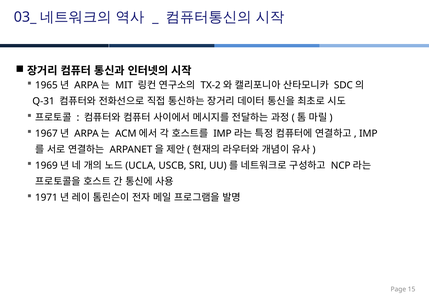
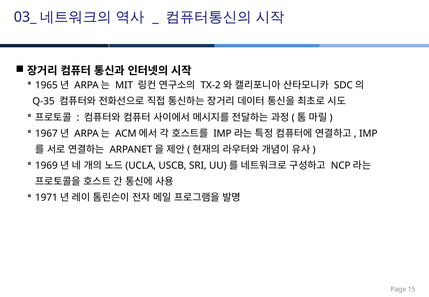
Q-31: Q-31 -> Q-35 (43, 101)
